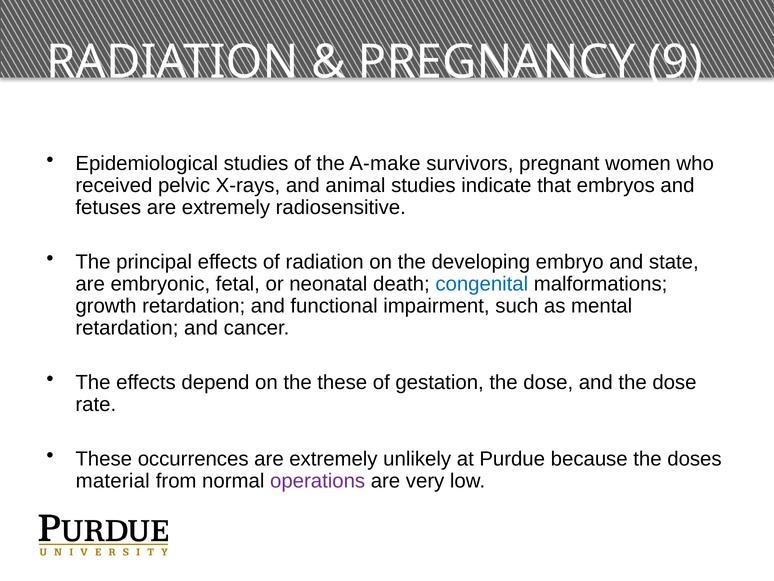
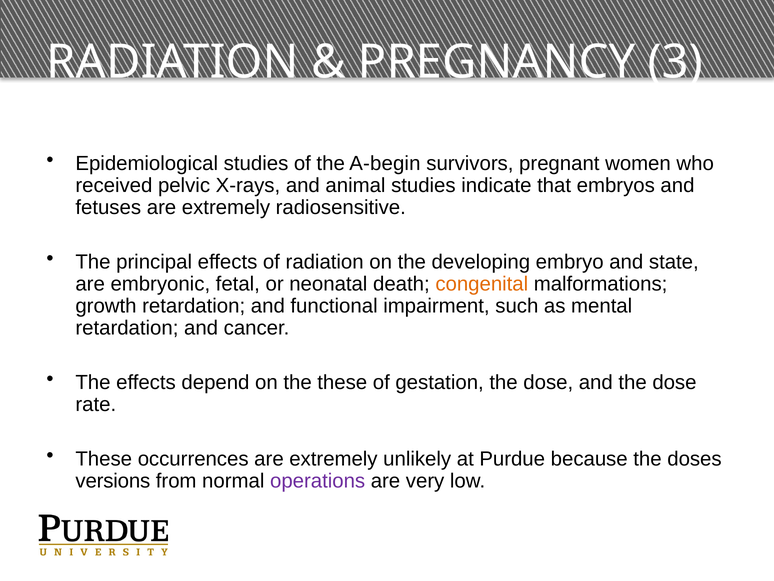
9: 9 -> 3 (675, 62)
A-make: A-make -> A-begin (385, 163)
congenital colour: blue -> orange (482, 284)
material: material -> versions (113, 480)
